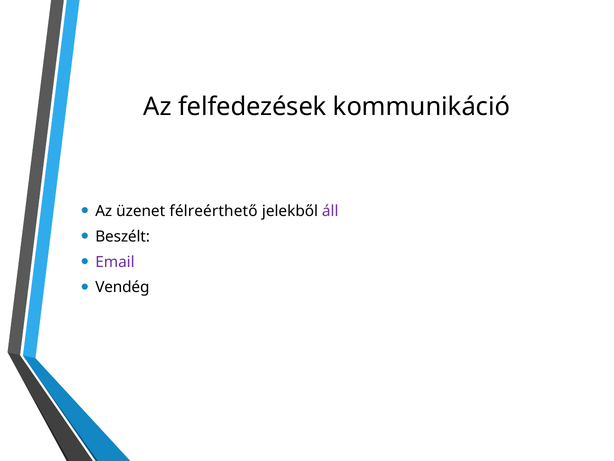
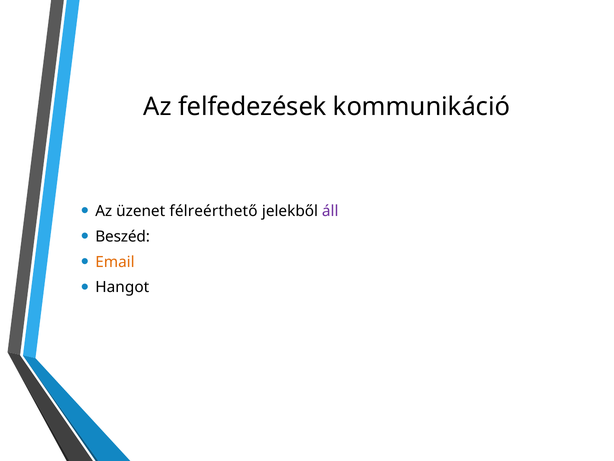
Beszélt: Beszélt -> Beszéd (123, 236)
Email colour: purple -> orange (115, 262)
Vendég: Vendég -> Hangot (122, 287)
